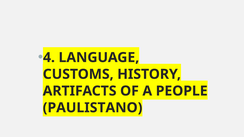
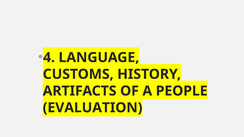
PAULISTANO: PAULISTANO -> EVALUATION (93, 108)
